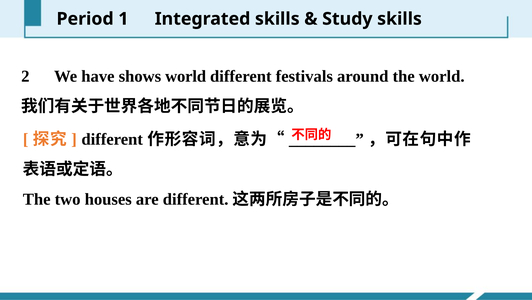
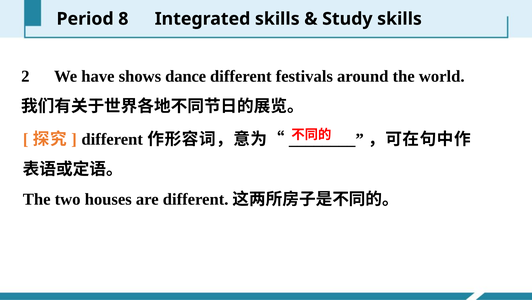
1: 1 -> 8 (123, 19)
shows world: world -> dance (186, 76)
